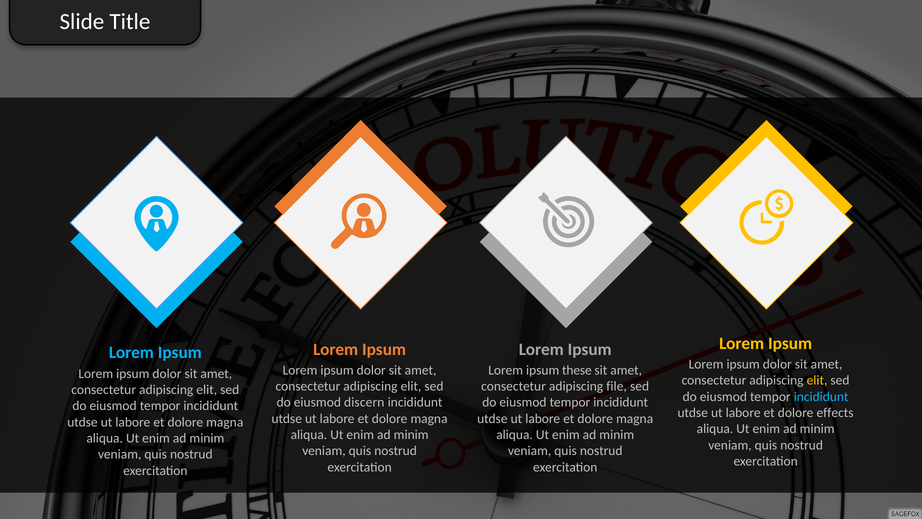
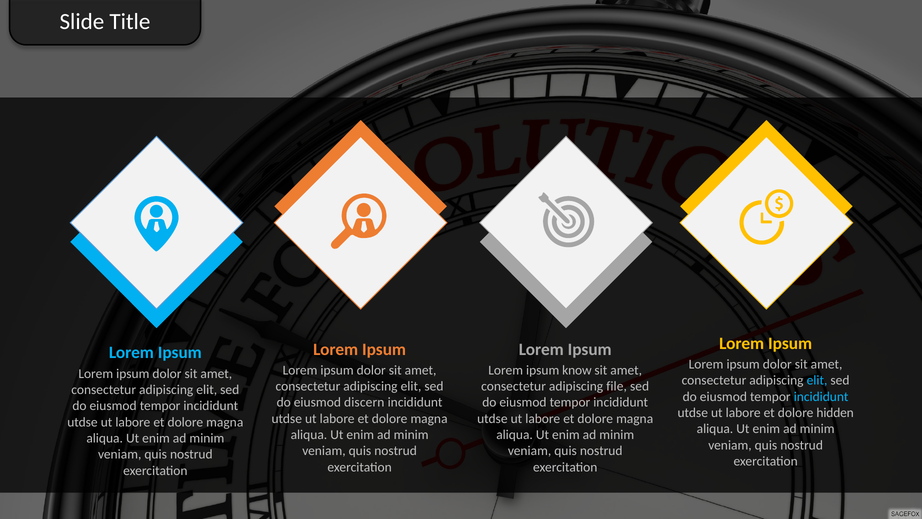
these: these -> know (577, 370)
elit colour: yellow -> light blue (817, 380)
effects: effects -> hidden (835, 413)
